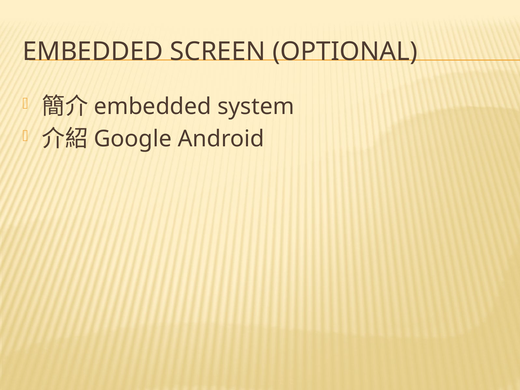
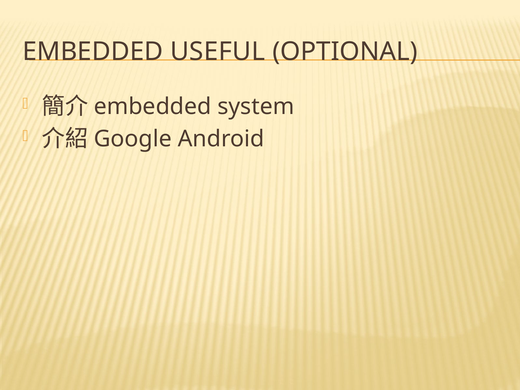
SCREEN: SCREEN -> USEFUL (218, 52)
